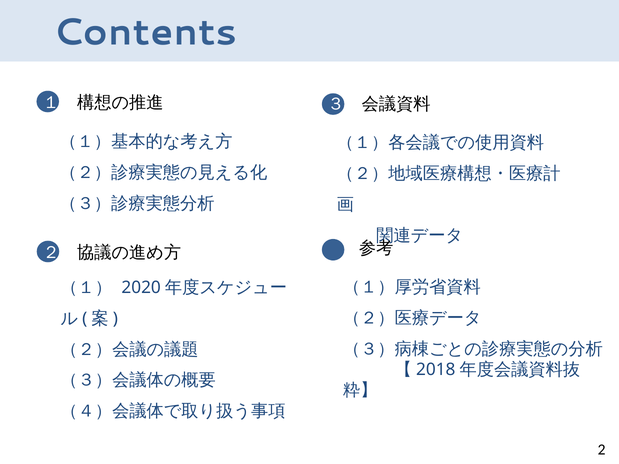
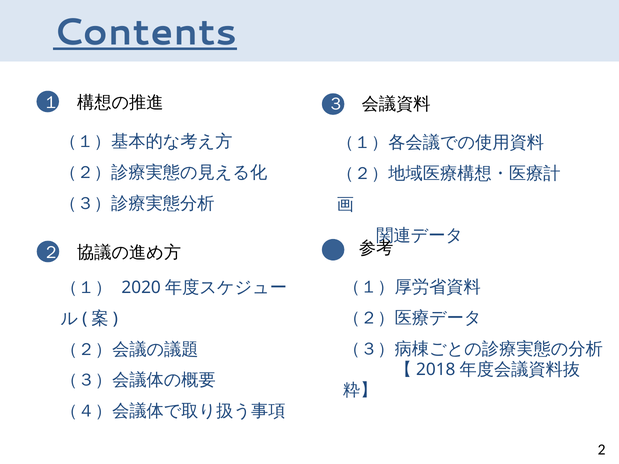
Contents underline: none -> present (145, 32)
